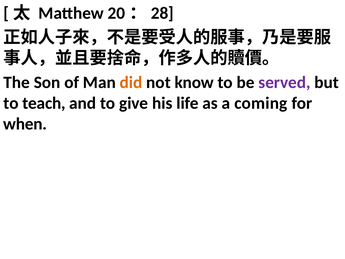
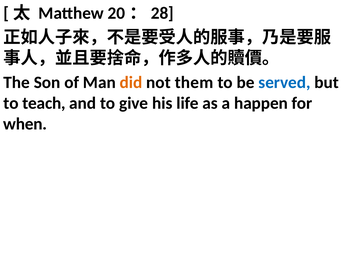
know: know -> them (194, 82)
served colour: purple -> blue (284, 82)
coming: coming -> happen (261, 103)
